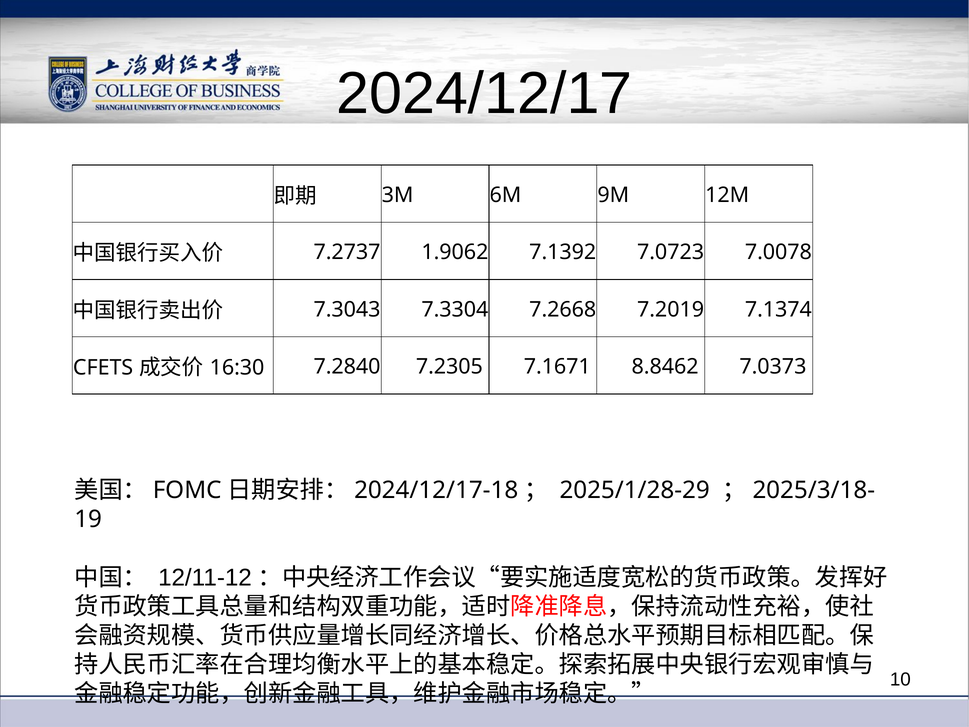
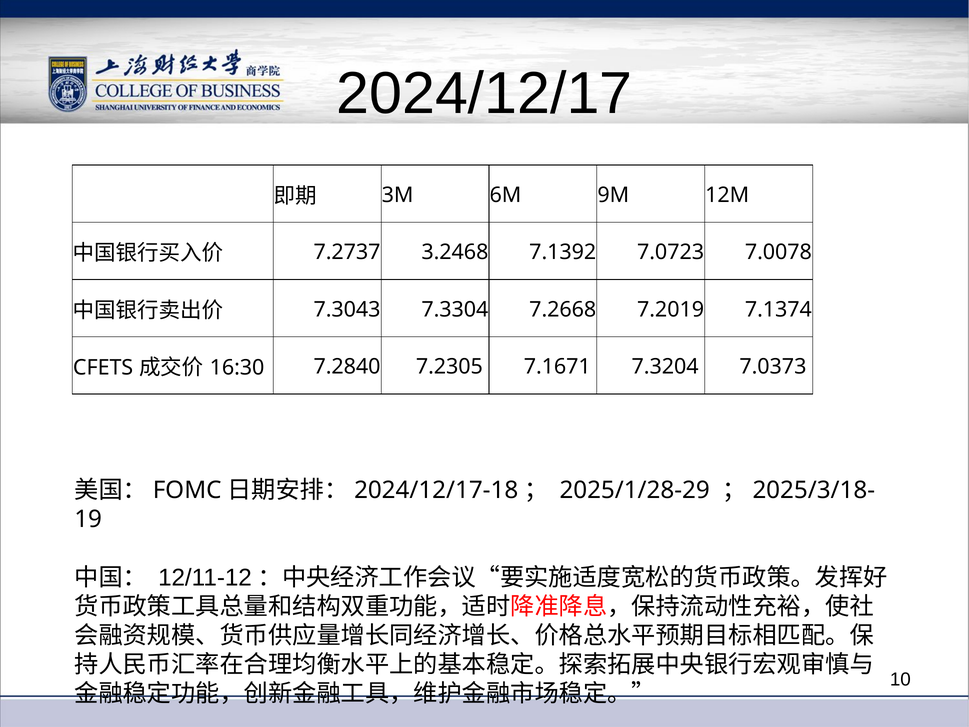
1.9062: 1.9062 -> 3.2468 (455, 252)
8.8462: 8.8462 -> 7.3204 (665, 367)
